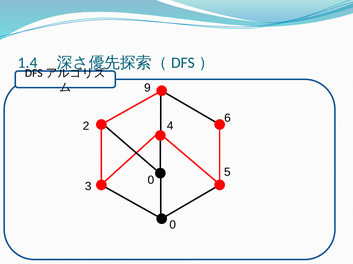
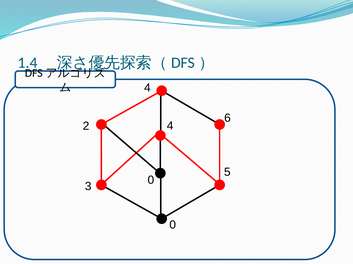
9: 9 -> 4 (147, 88)
